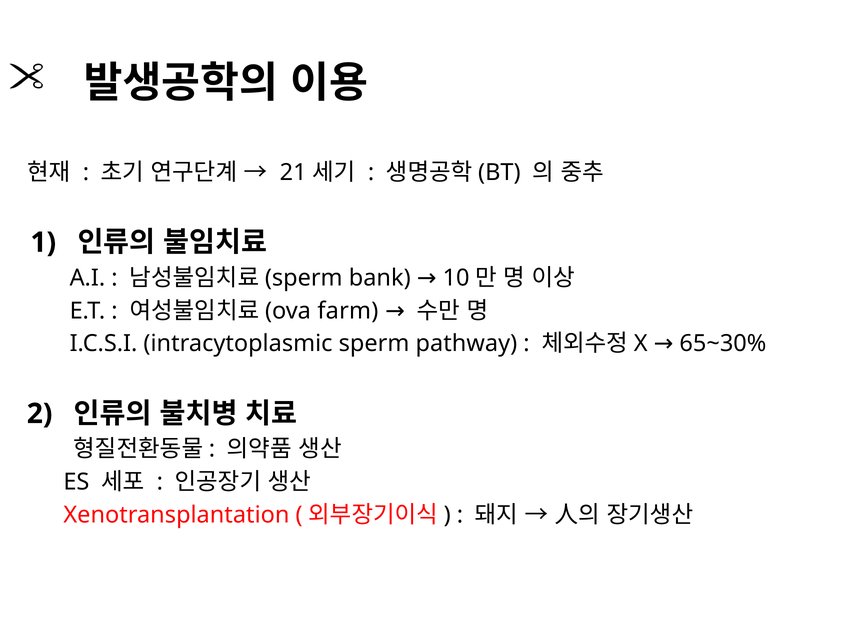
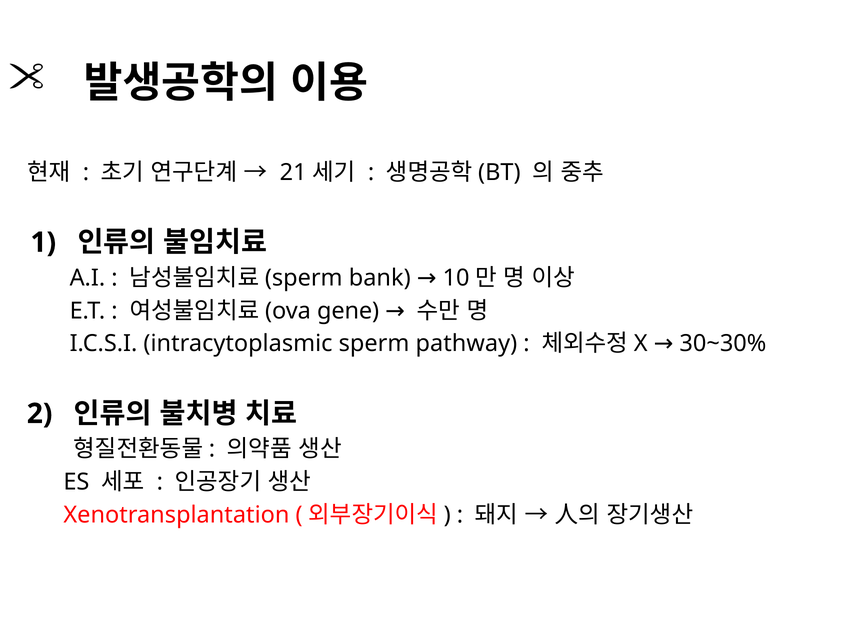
farm: farm -> gene (348, 311)
65~30%: 65~30% -> 30~30% (723, 343)
